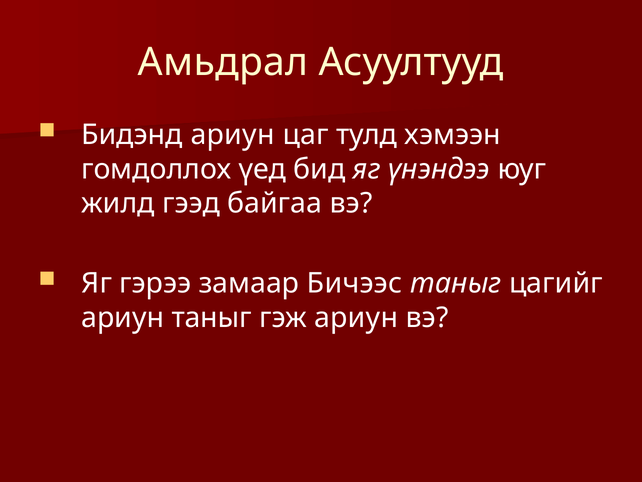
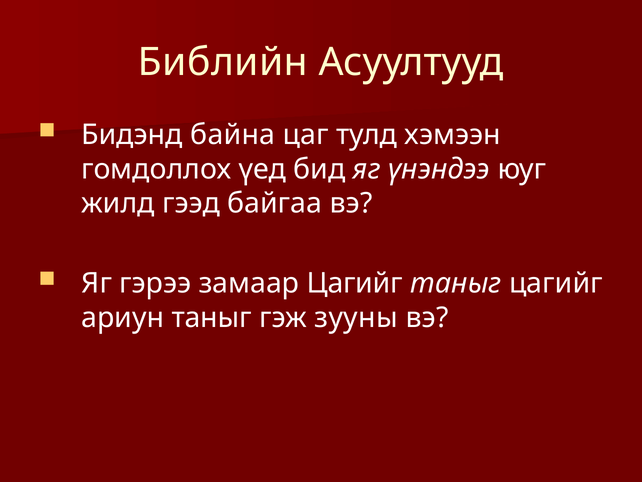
Амьдрал: Амьдрал -> Библийн (223, 62)
Бидэнд ариун: ариун -> байна (233, 135)
замаар Бичээс: Бичээс -> Цагийг (355, 283)
гэж ариун: ариун -> зууны (356, 317)
